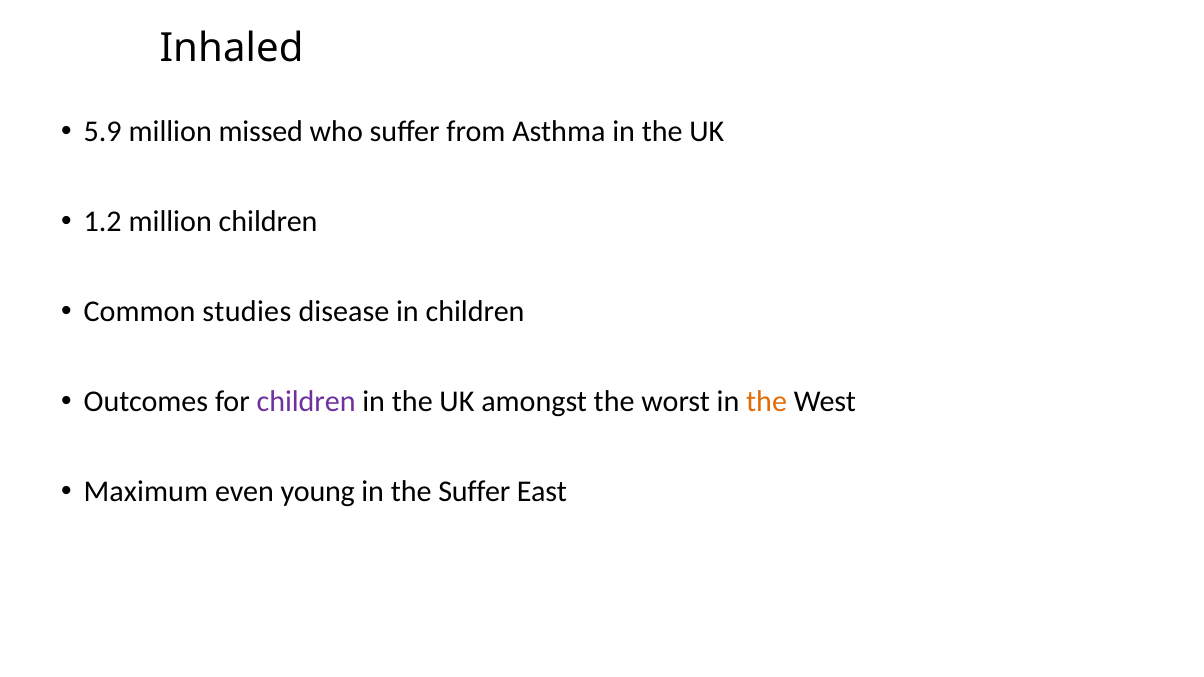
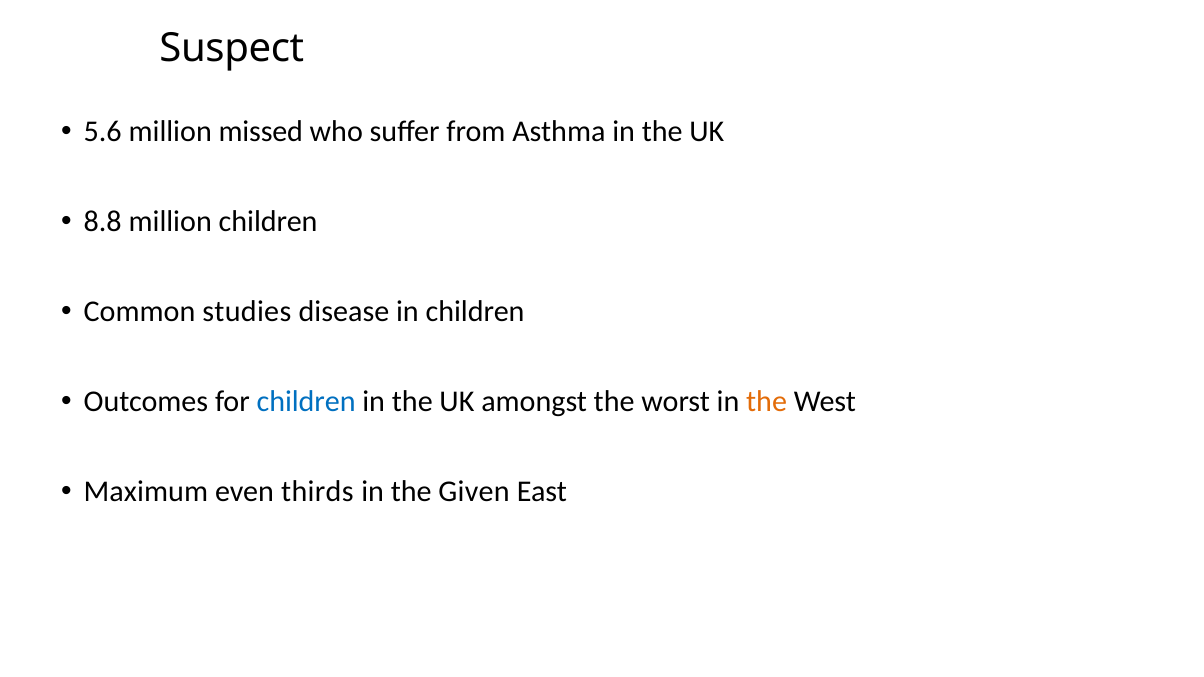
Inhaled: Inhaled -> Suspect (232, 48)
5.9: 5.9 -> 5.6 (103, 132)
1.2: 1.2 -> 8.8 (103, 222)
children colour: purple -> blue (306, 402)
young: young -> thirds (317, 492)
the Suffer: Suffer -> Given (474, 492)
